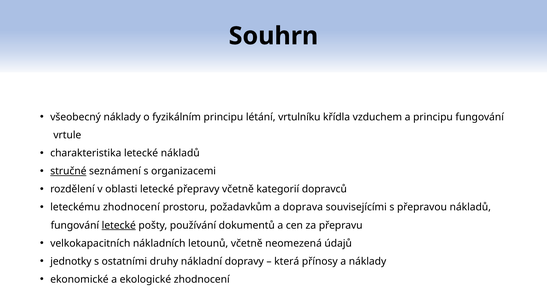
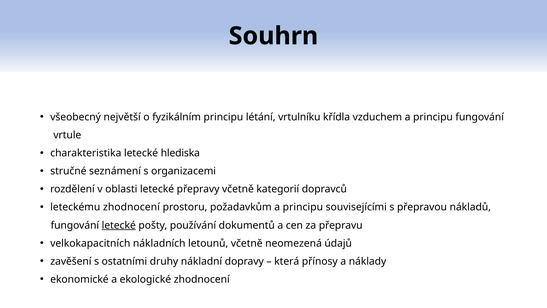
všeobecný náklady: náklady -> největší (122, 117)
letecké nákladů: nákladů -> hlediska (180, 153)
stručné underline: present -> none (68, 171)
požadavkům a doprava: doprava -> principu (303, 207)
jednotky: jednotky -> zavěšení (71, 261)
